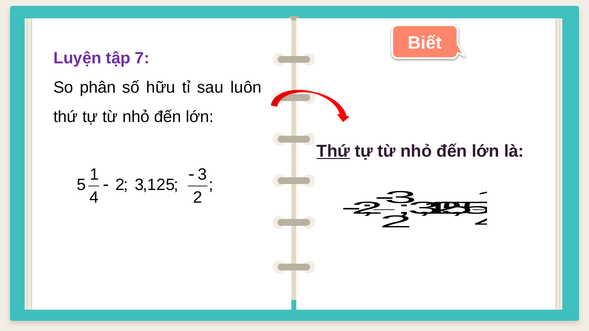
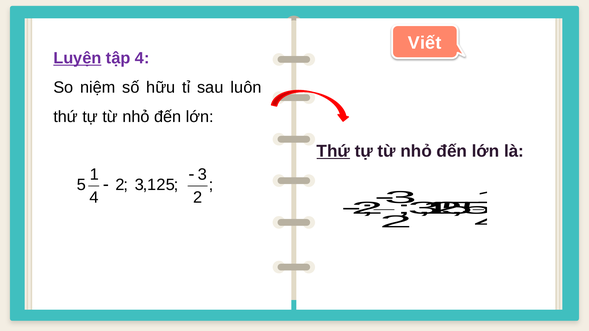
Biết: Biết -> Viết (425, 43)
Luyện underline: none -> present (77, 58)
tập 7: 7 -> 4 (142, 58)
phân: phân -> niệm (98, 88)
